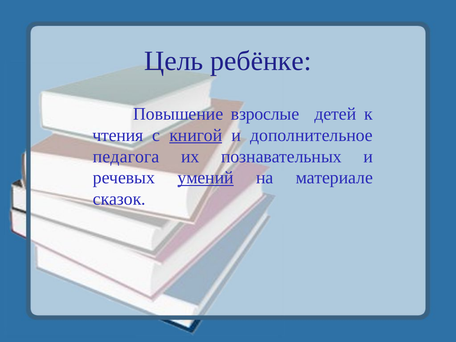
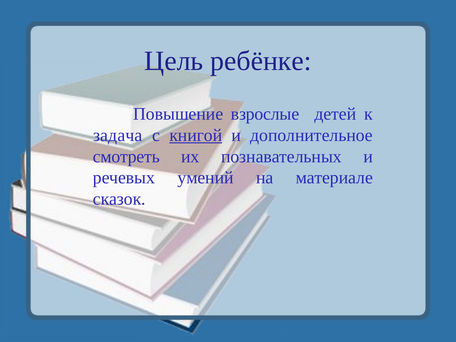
чтения: чтения -> задача (118, 135)
педагога: педагога -> смотреть (126, 156)
умений underline: present -> none (206, 178)
